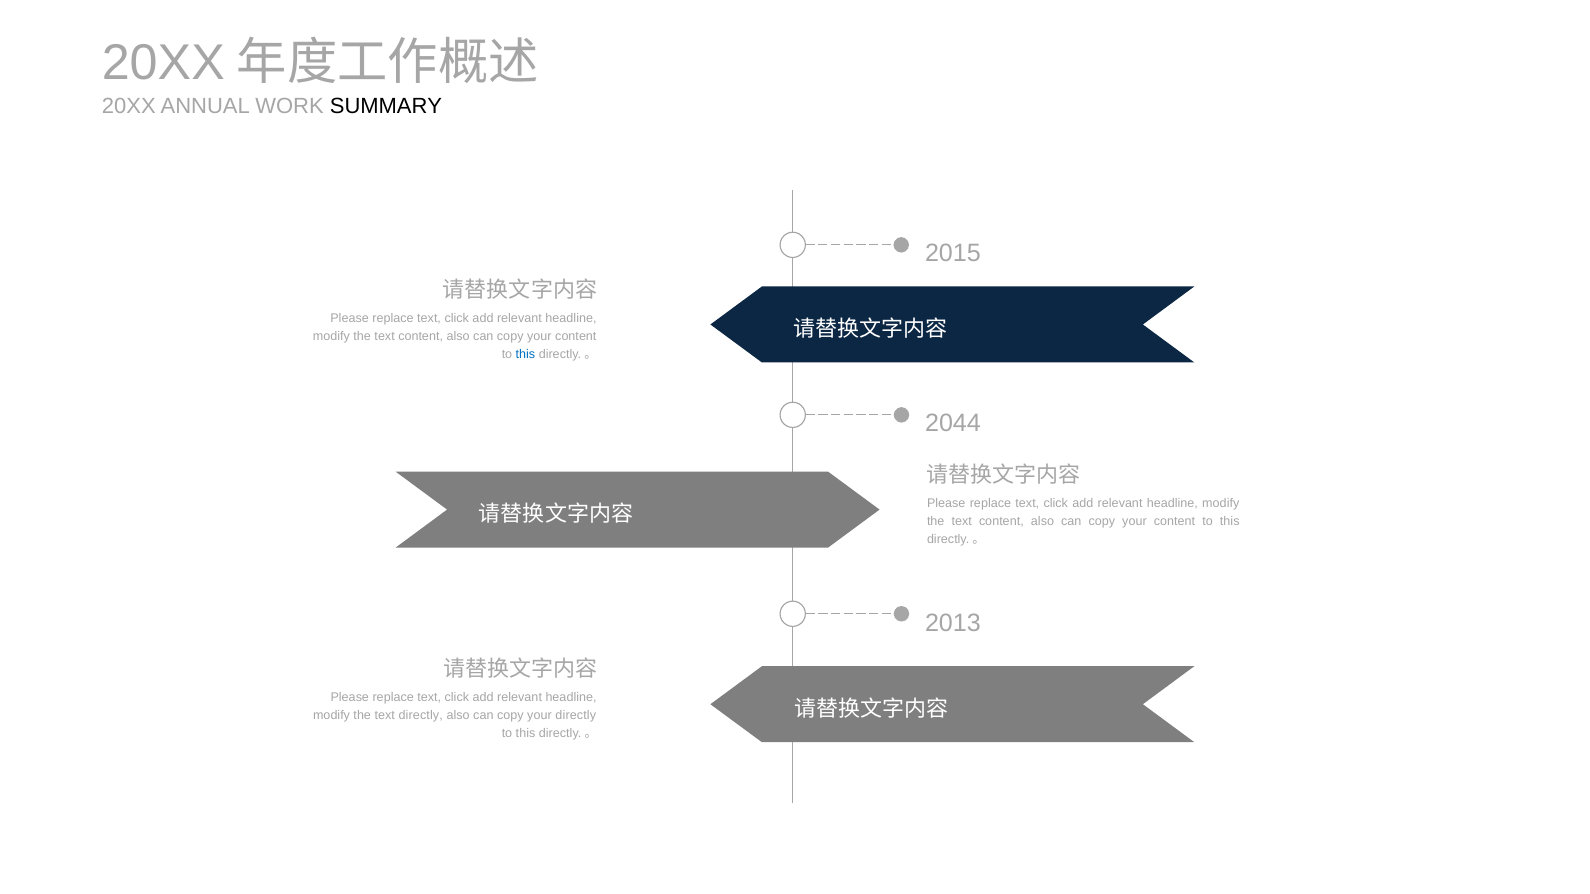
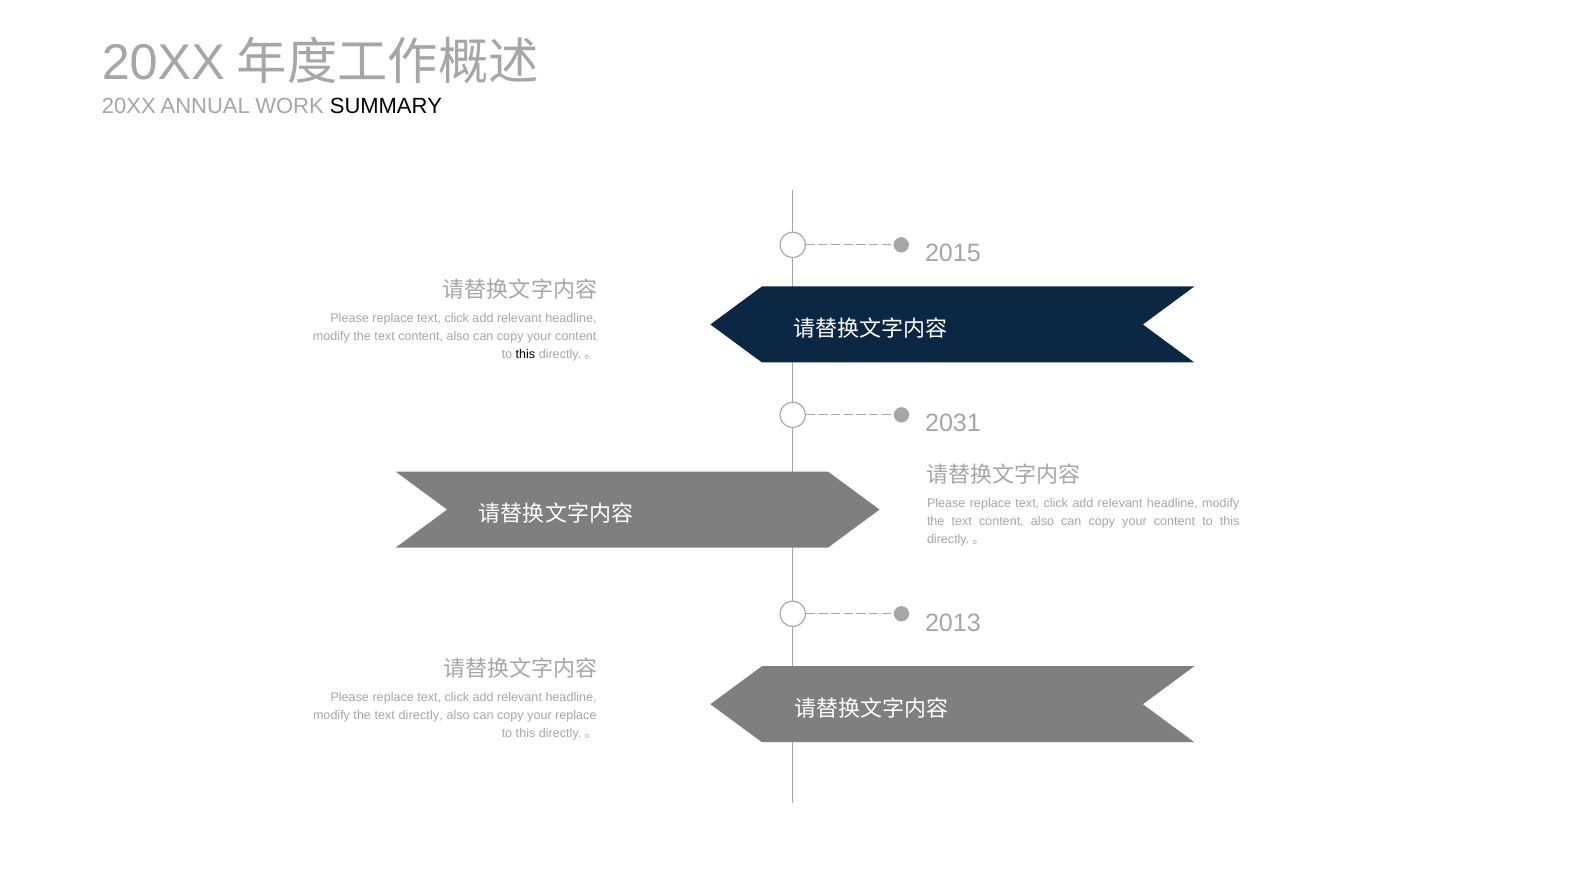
this colour: blue -> black (525, 354)
2044: 2044 -> 2031 (953, 423)
your directly: directly -> replace (576, 716)
